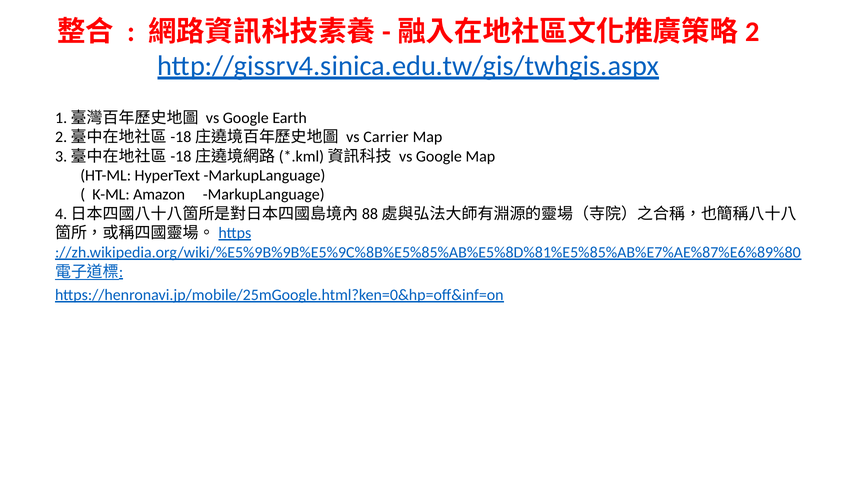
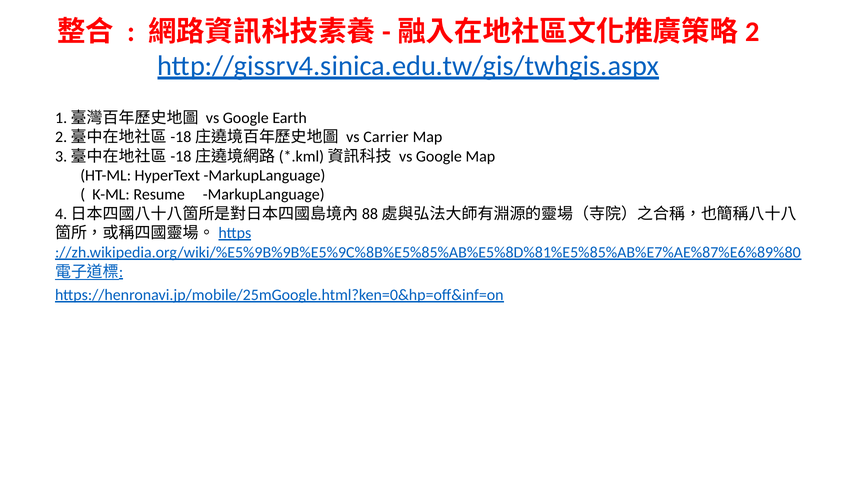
Amazon: Amazon -> Resume (159, 194)
